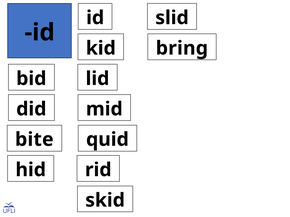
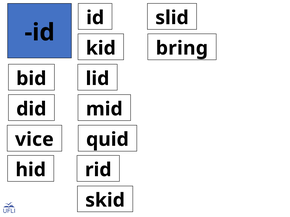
bite: bite -> vice (34, 140)
